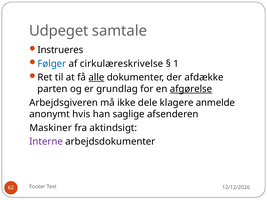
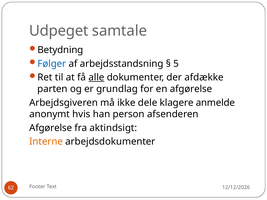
Instrueres: Instrueres -> Betydning (60, 50)
cirkulæreskrivelse: cirkulæreskrivelse -> arbejdsstandsning (122, 64)
1: 1 -> 5 (176, 64)
afgørelse underline: present -> none (191, 89)
saglige: saglige -> person (129, 114)
Maskiner: Maskiner -> Afgørelse (51, 128)
Interne colour: purple -> orange (46, 142)
